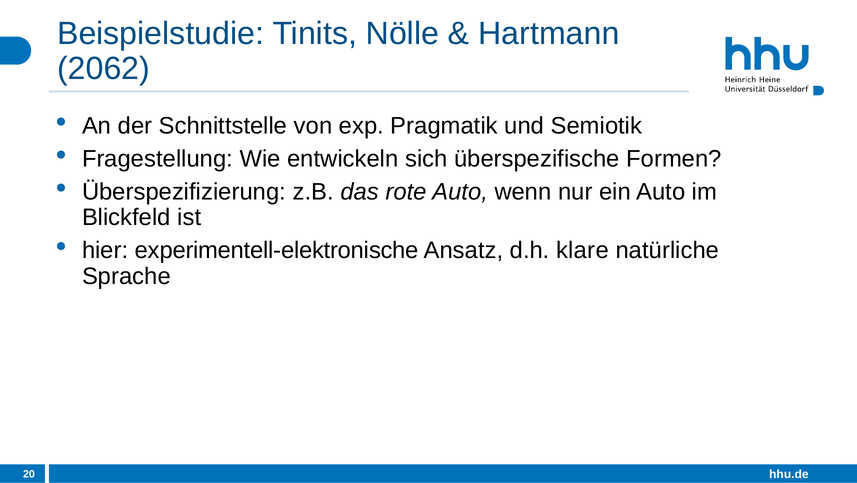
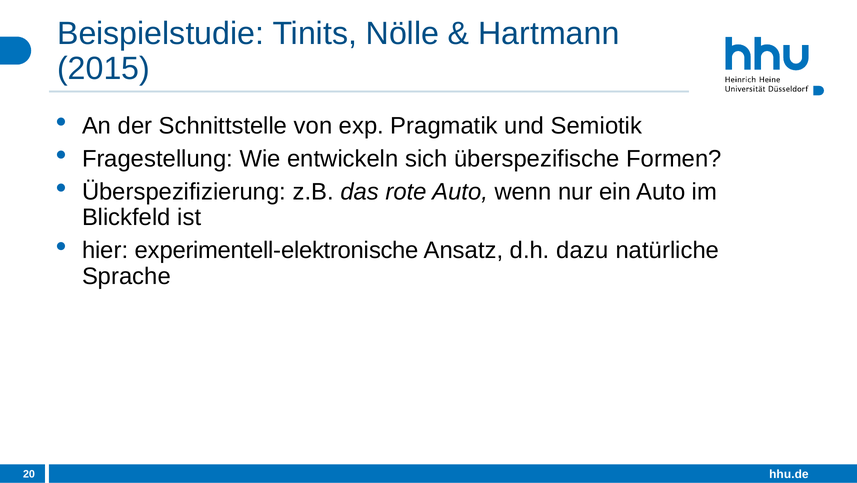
2062: 2062 -> 2015 (104, 69)
klare: klare -> dazu (582, 250)
